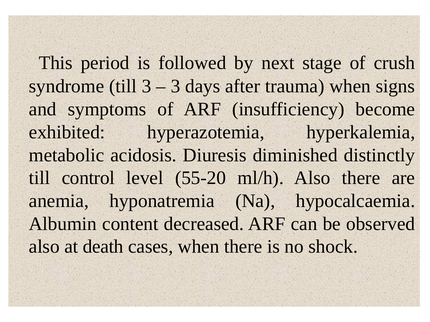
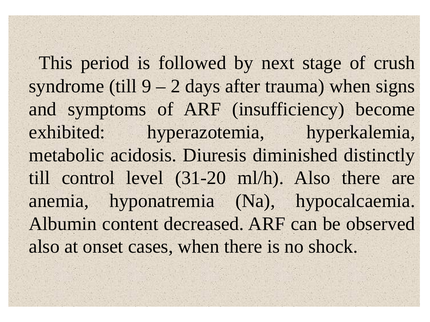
till 3: 3 -> 9 (146, 86)
3: 3 -> 2 (175, 86)
55-20: 55-20 -> 31-20 (201, 178)
death: death -> onset (103, 247)
